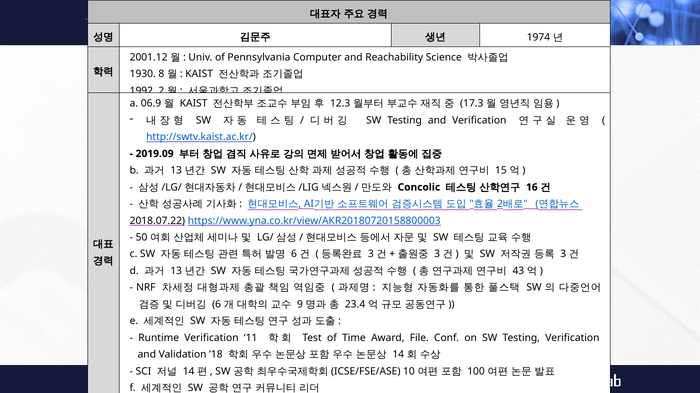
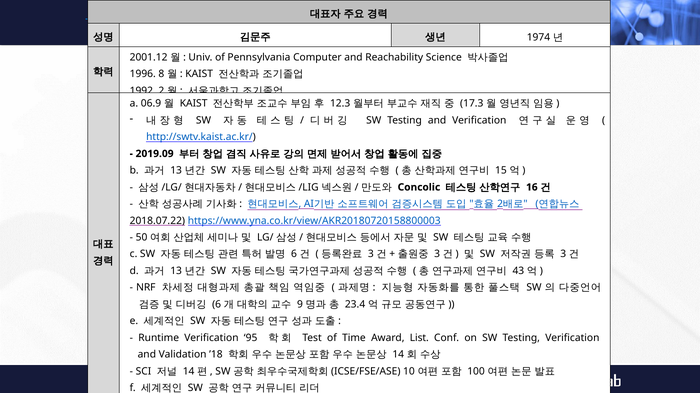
1930: 1930 -> 1996 (143, 74)
11: 11 -> 95 (251, 338)
File: File -> List (419, 338)
